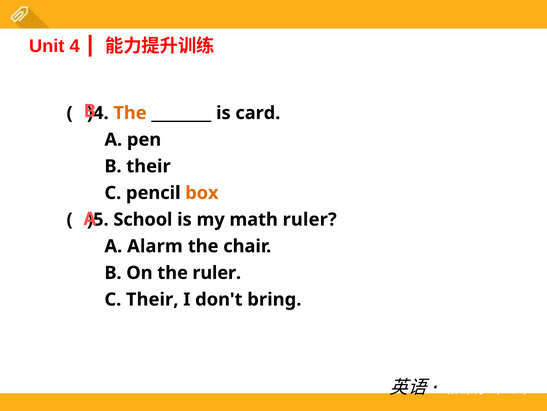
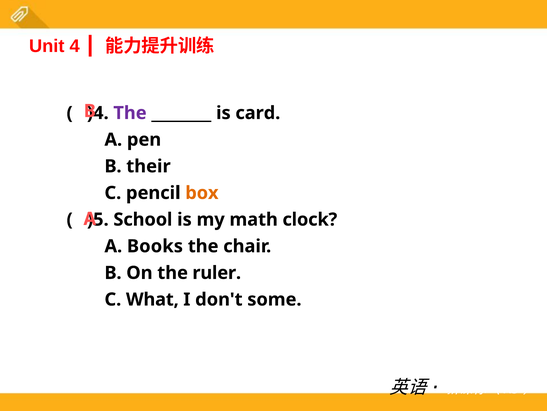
The colour: orange -> purple (130, 113)
math ruler: ruler -> clock (310, 219)
Alarm: Alarm -> Books (155, 246)
C Their: Their -> What (152, 299)
bring: bring -> some (274, 299)
